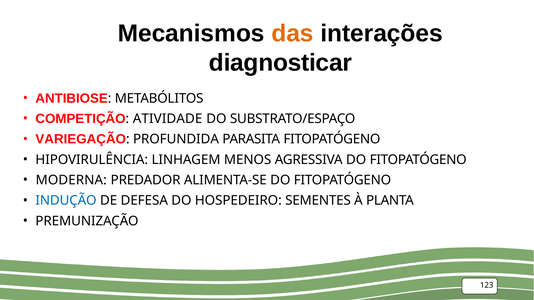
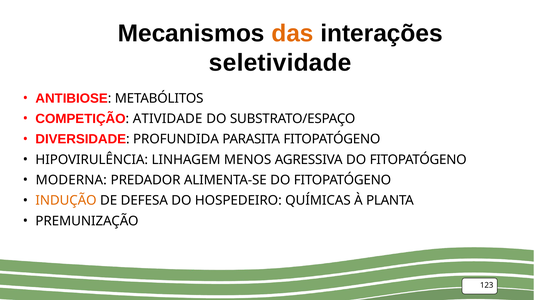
diagnosticar: diagnosticar -> seletividade (280, 63)
VARIEGAÇÃO: VARIEGAÇÃO -> DIVERSIDADE (81, 139)
INDUÇÃO colour: blue -> orange (66, 201)
SEMENTES: SEMENTES -> QUÍMICAS (318, 201)
